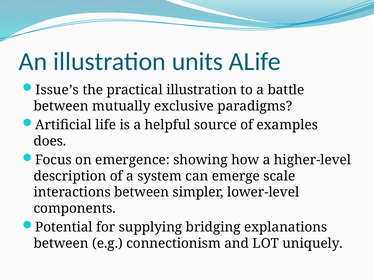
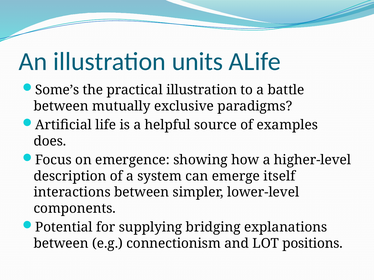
Issue’s: Issue’s -> Some’s (57, 90)
scale: scale -> itself (279, 176)
uniquely: uniquely -> positions (313, 244)
